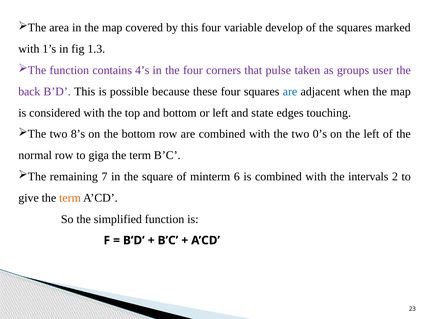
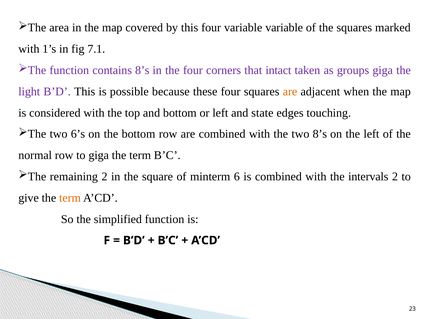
variable develop: develop -> variable (284, 28)
1.3: 1.3 -> 7.1 (96, 49)
contains 4’s: 4’s -> 8’s (142, 70)
pulse: pulse -> intact (278, 70)
groups user: user -> giga (383, 70)
back: back -> light (29, 92)
are colour: blue -> orange (290, 92)
8’s: 8’s -> 6’s (78, 134)
two 0’s: 0’s -> 8’s (320, 134)
remaining 7: 7 -> 2 (105, 177)
